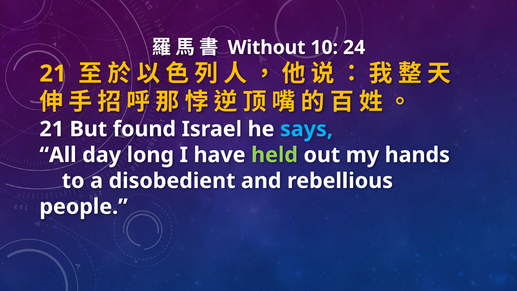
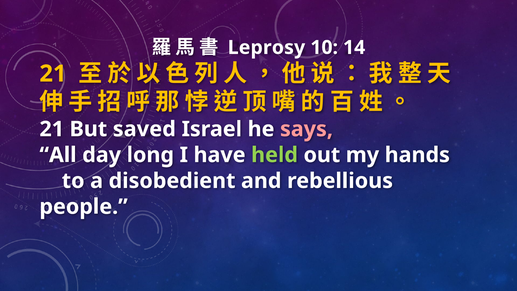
Without: Without -> Leprosy (266, 47)
24: 24 -> 14 (354, 47)
found: found -> saved (144, 129)
says colour: light blue -> pink (307, 129)
